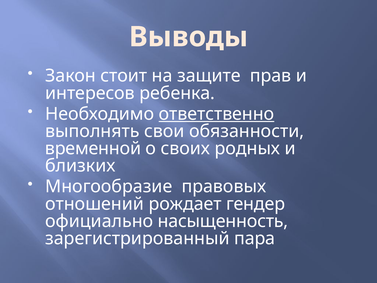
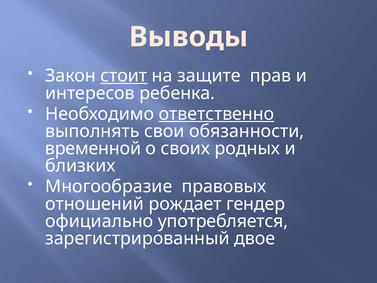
стоит underline: none -> present (124, 76)
насыщенность: насыщенность -> употребляется (223, 221)
пара: пара -> двое (255, 238)
